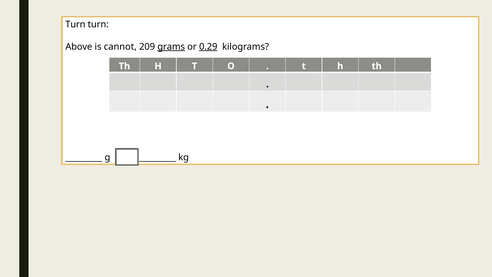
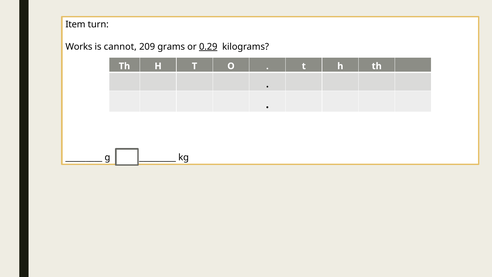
Turn: Turn -> Item (75, 25)
Above: Above -> Works (79, 47)
grams underline: present -> none (171, 47)
